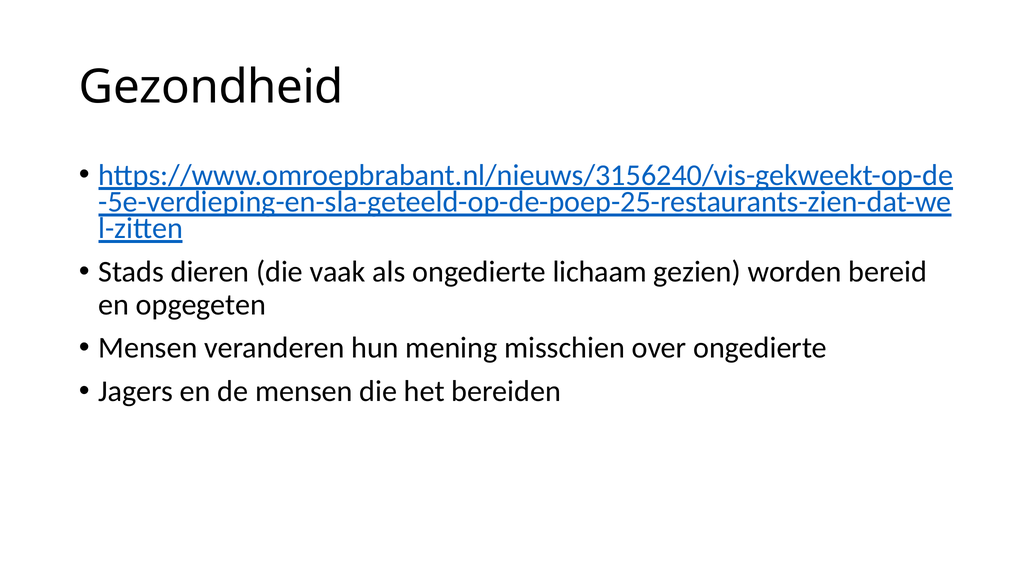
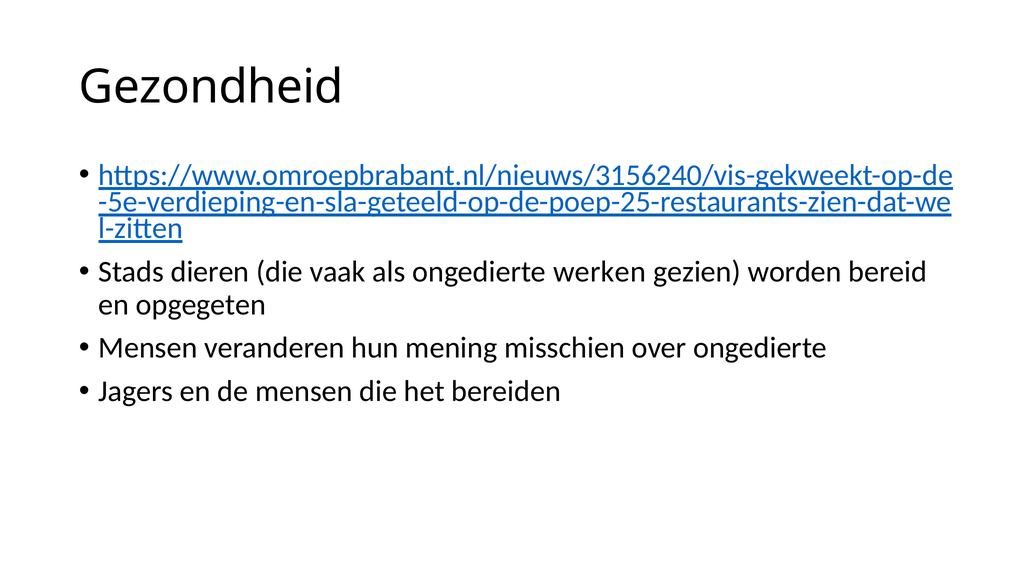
lichaam: lichaam -> werken (600, 272)
